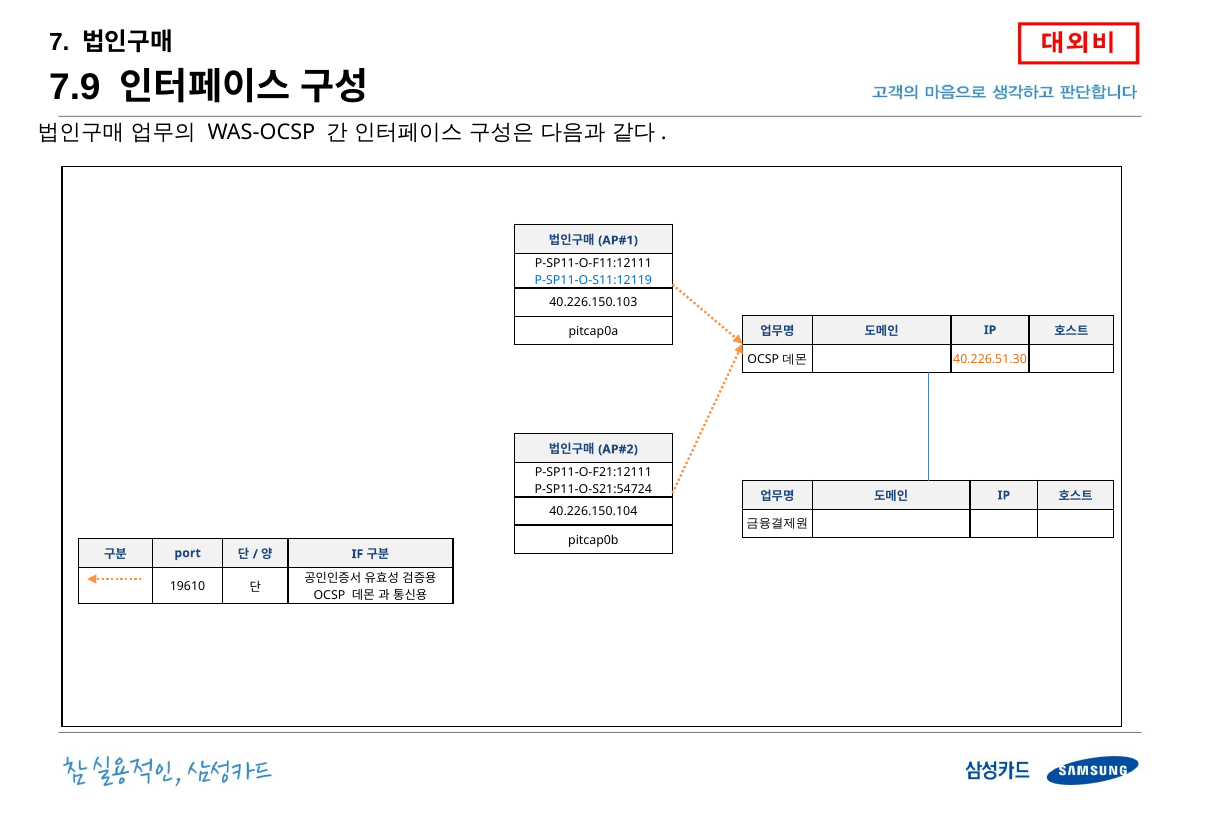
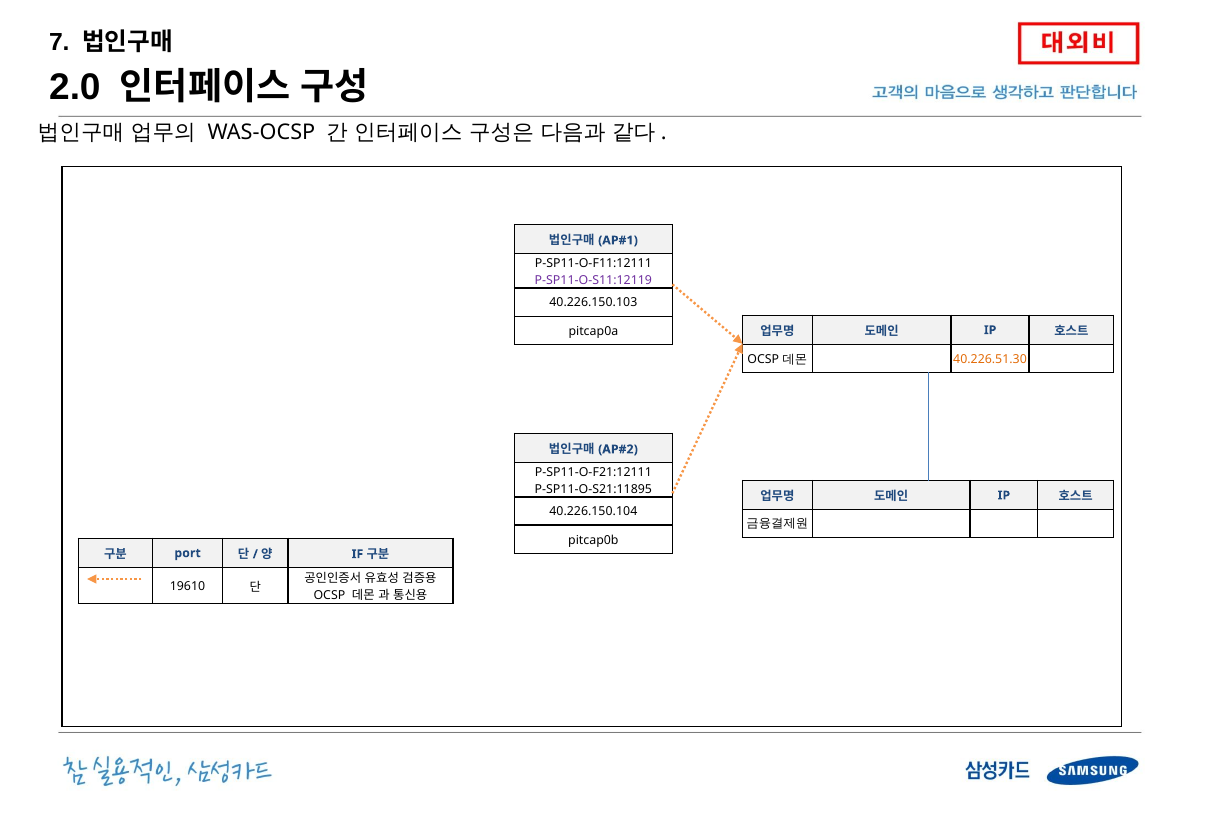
7.9: 7.9 -> 2.0 (75, 87)
P-SP11-O-S11:12119 colour: blue -> purple (593, 280)
P-SP11-O-S21:54724: P-SP11-O-S21:54724 -> P-SP11-O-S21:11895 (593, 489)
